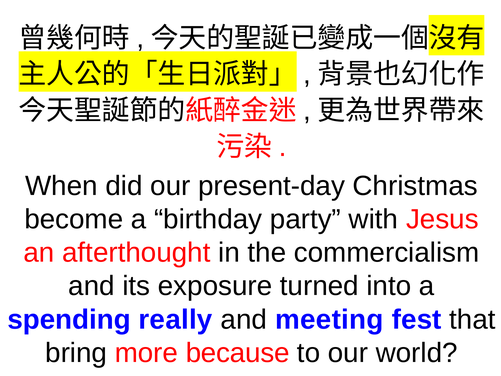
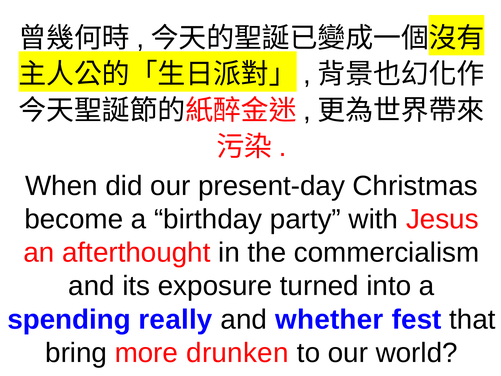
meeting: meeting -> whether (329, 319)
because: because -> drunken (237, 353)
